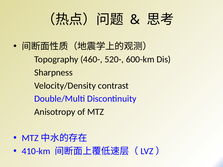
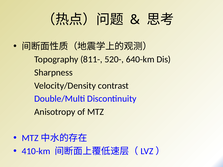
460-: 460- -> 811- (91, 59)
600-km: 600-km -> 640-km (140, 59)
